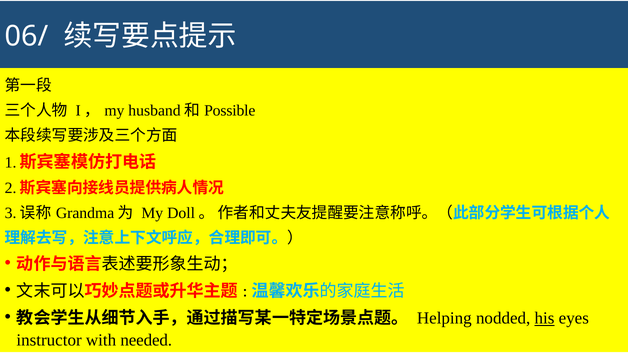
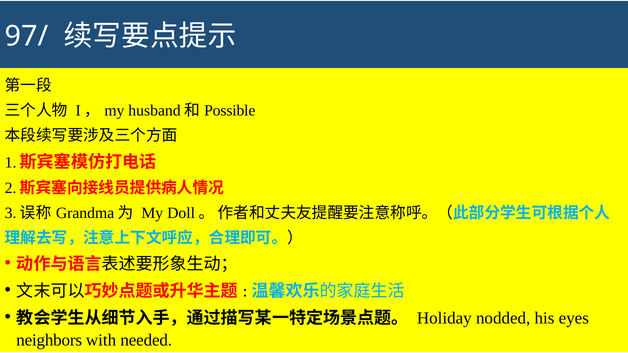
06/: 06/ -> 97/ (27, 36)
Helping: Helping -> Holiday (444, 319)
his underline: present -> none (545, 319)
instructor: instructor -> neighbors (49, 340)
